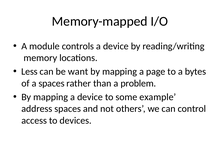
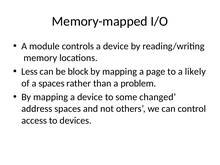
want: want -> block (78, 72)
bytes: bytes -> likely (195, 72)
example: example -> changed (158, 97)
